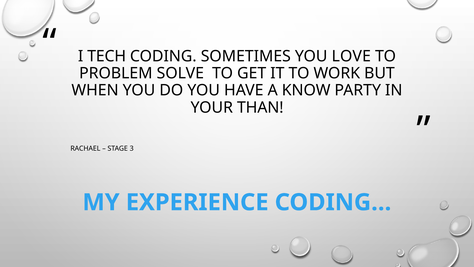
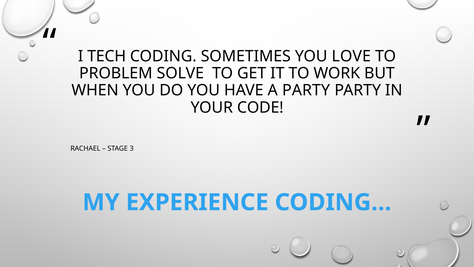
A KNOW: KNOW -> PARTY (306, 90)
THAN: THAN -> CODE (260, 107)
